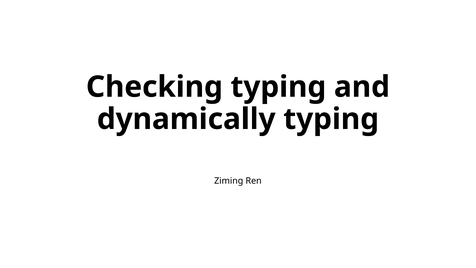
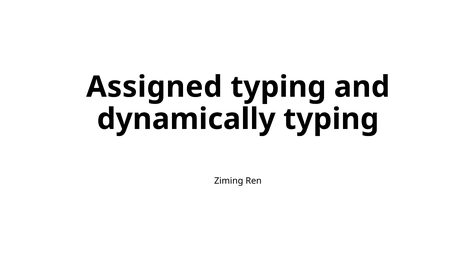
Checking: Checking -> Assigned (154, 87)
